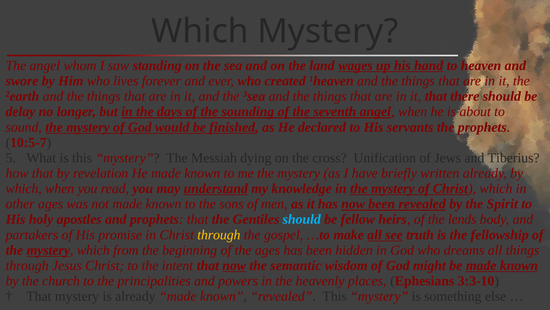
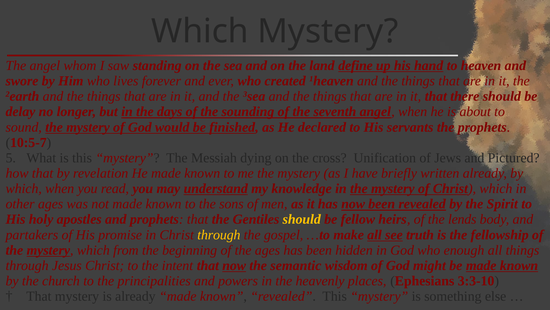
wages: wages -> define (356, 65)
Tiberius: Tiberius -> Pictured (514, 158)
should colour: light blue -> yellow (302, 219)
dreams: dreams -> enough (464, 250)
